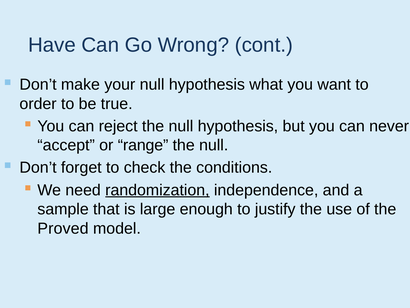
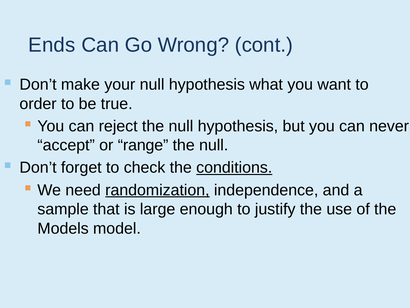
Have: Have -> Ends (52, 45)
conditions underline: none -> present (234, 167)
Proved: Proved -> Models (63, 228)
